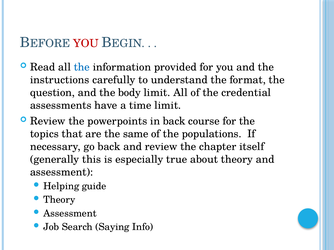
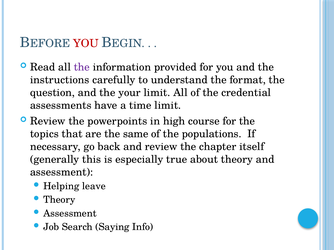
the colour: blue -> purple (82, 67)
body: body -> your (129, 93)
in back: back -> high (174, 121)
guide: guide -> leave (94, 187)
